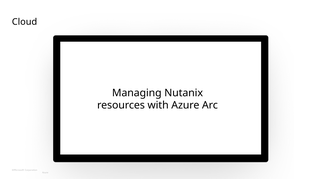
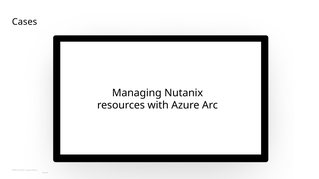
Cloud: Cloud -> Cases (25, 22)
